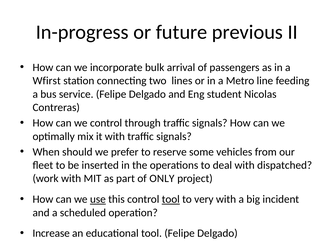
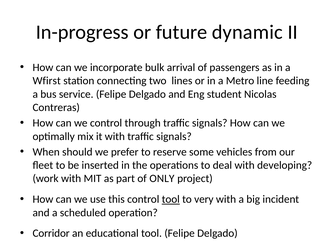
previous: previous -> dynamic (247, 32)
dispatched: dispatched -> developing (285, 166)
use underline: present -> none (98, 200)
Increase: Increase -> Corridor (51, 234)
